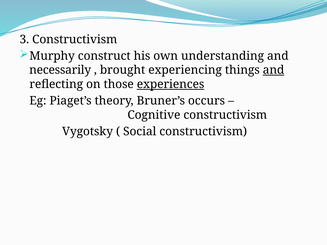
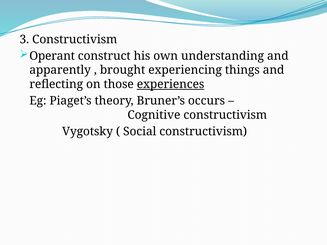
Murphy: Murphy -> Operant (52, 56)
necessarily: necessarily -> apparently (60, 70)
and underline: present -> none (274, 70)
